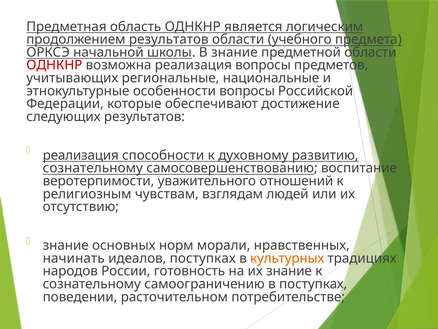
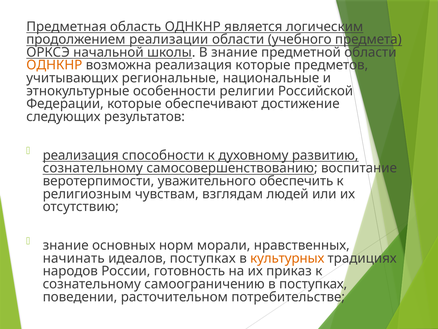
продолжением результатов: результатов -> реализации (169, 39)
ОДНКНР colour: red -> orange (54, 65)
реализация вопросы: вопросы -> которые (263, 65)
особенности вопросы: вопросы -> религии (247, 91)
отношений: отношений -> обеспечить (296, 181)
их знание: знание -> приказ (289, 271)
